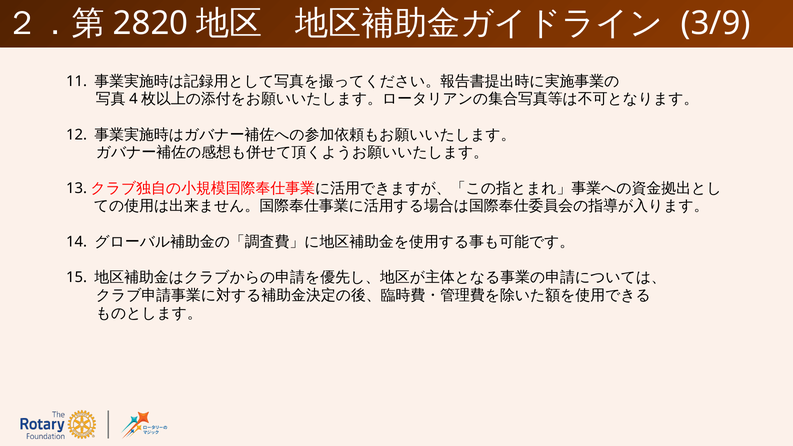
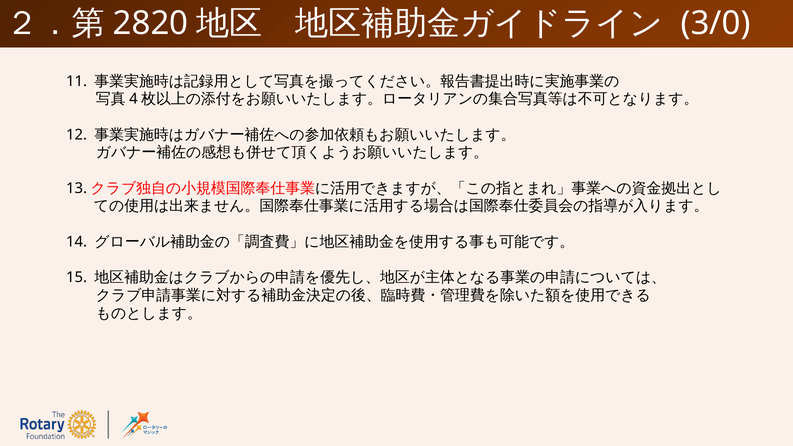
3/9: 3/9 -> 3/0 (716, 23)
